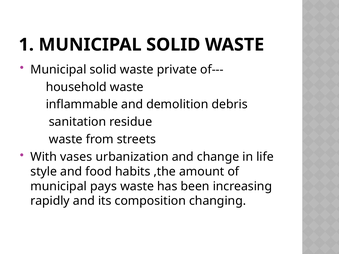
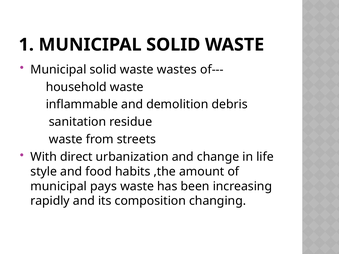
private: private -> wastes (177, 70)
vases: vases -> direct (76, 157)
